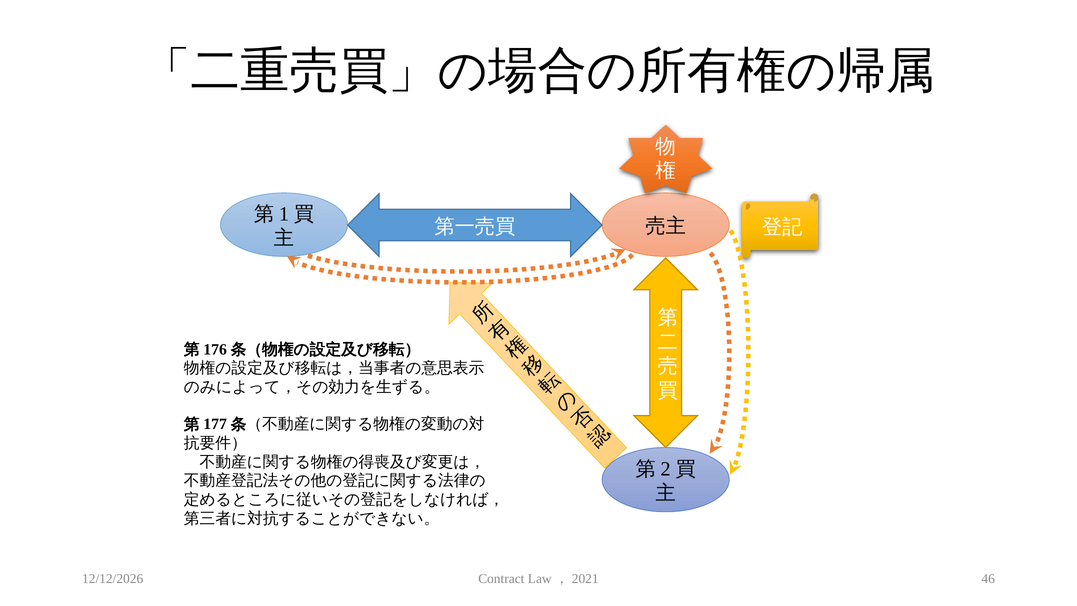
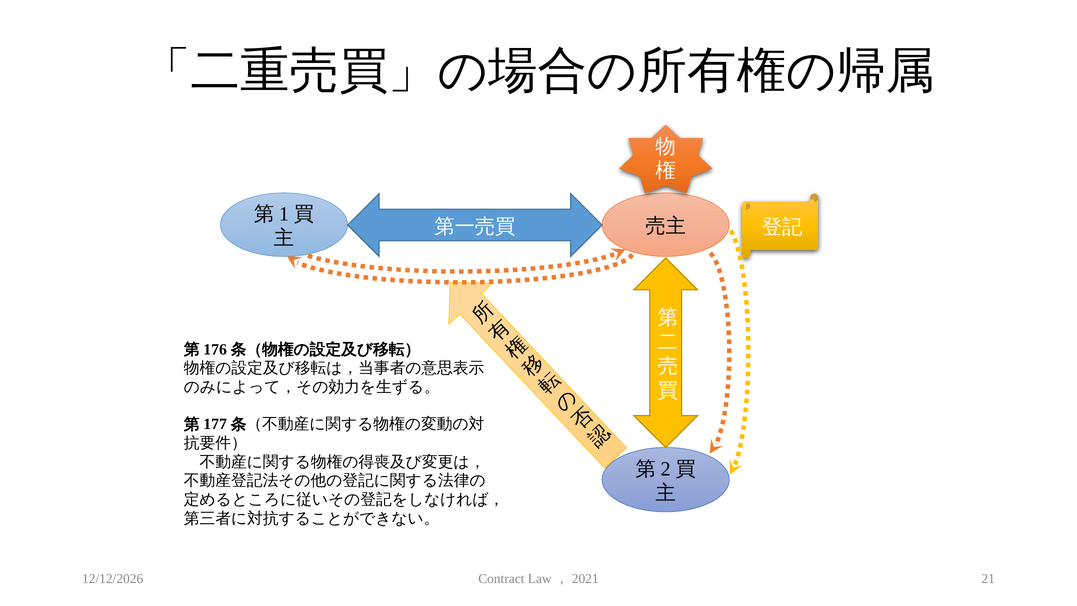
46: 46 -> 21 (988, 579)
